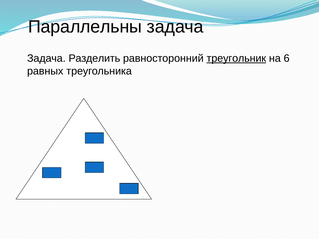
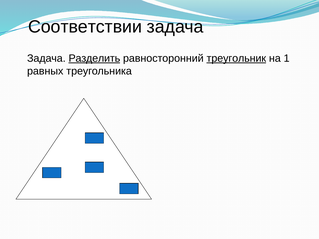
Параллельны: Параллельны -> Соответствии (85, 27)
Разделить underline: none -> present (94, 58)
6: 6 -> 1 (287, 58)
